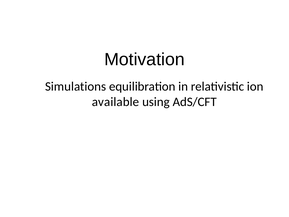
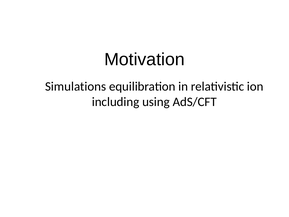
available: available -> including (116, 102)
